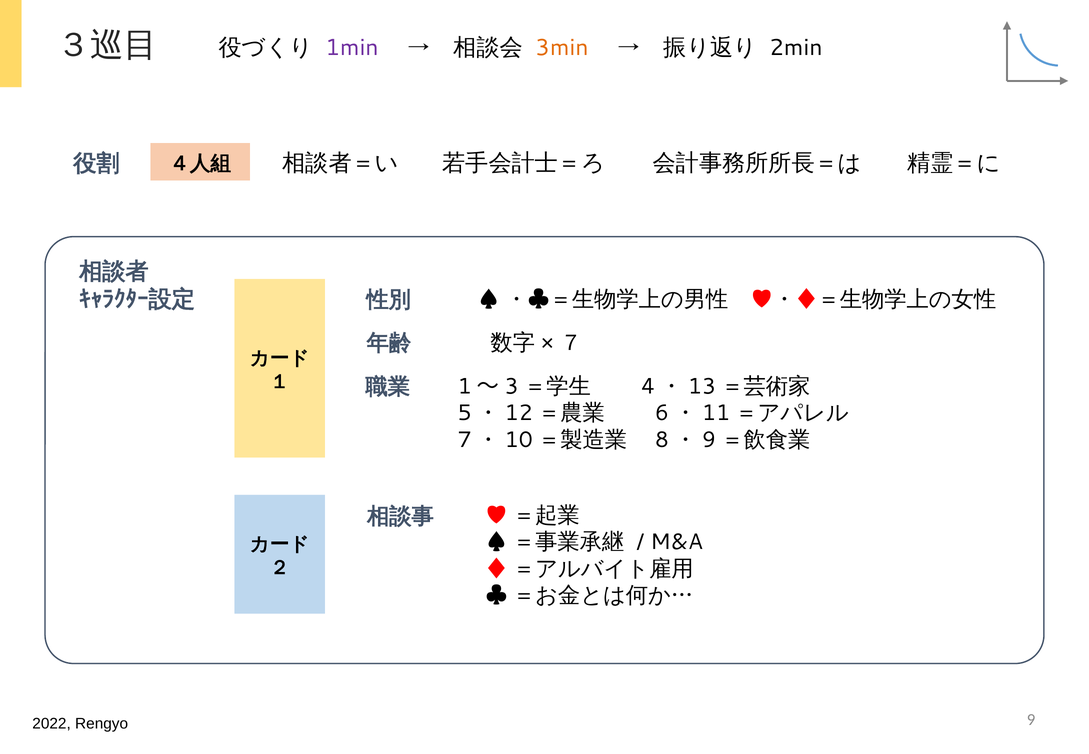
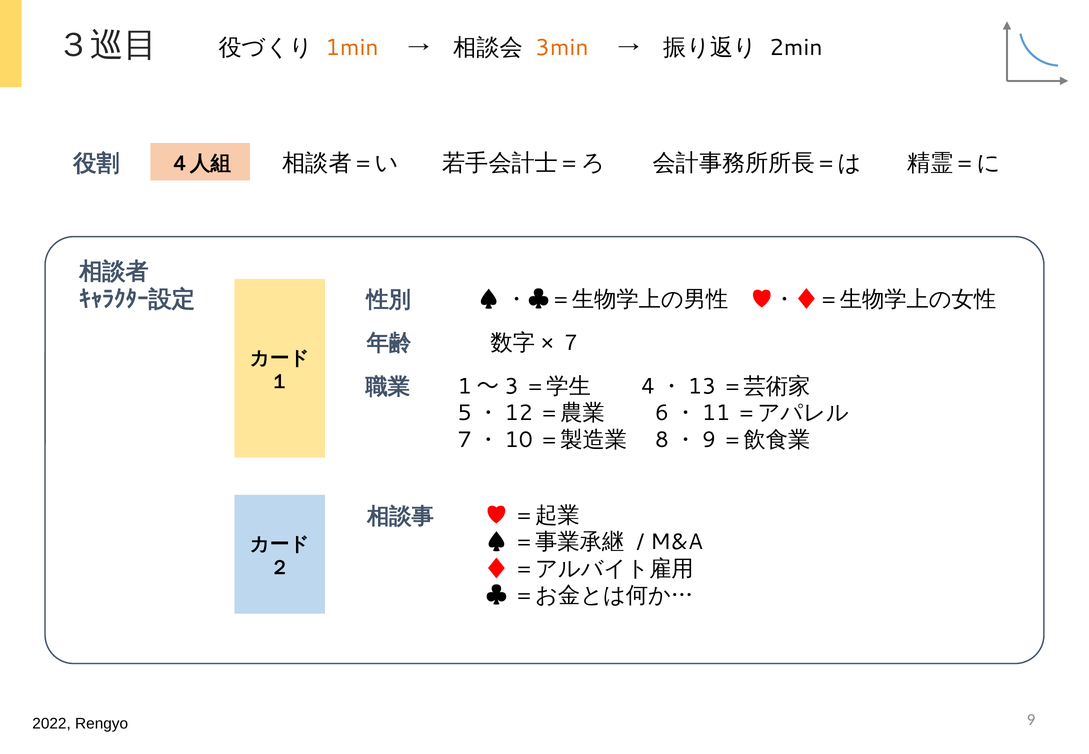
1min colour: purple -> orange (352, 48)
